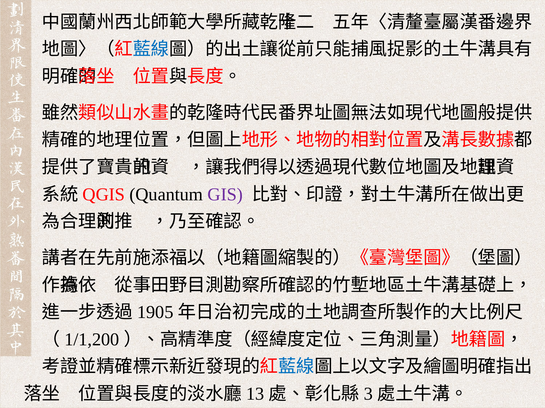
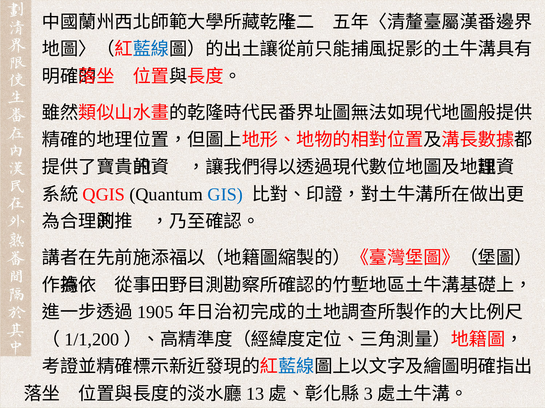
GIS colour: purple -> blue (225, 195)
